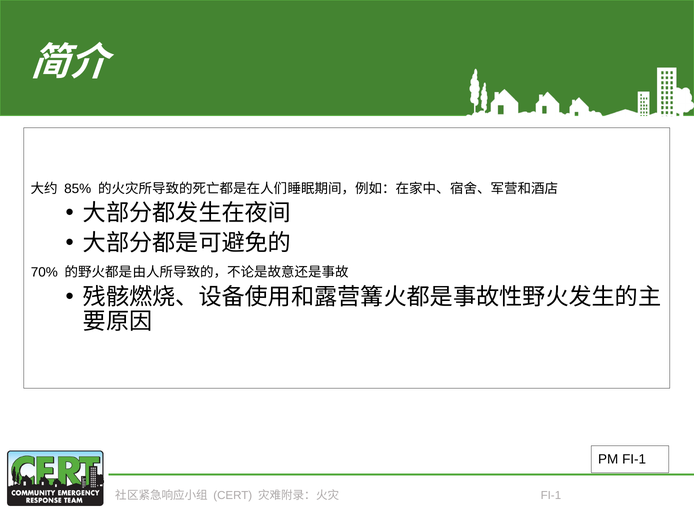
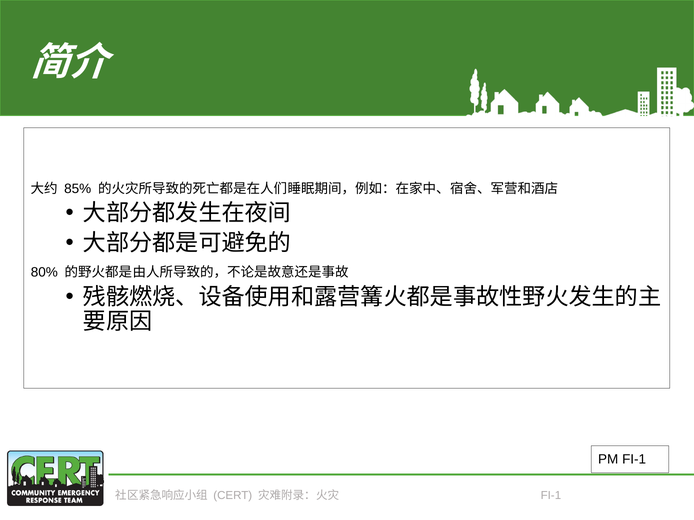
70%: 70% -> 80% (44, 273)
